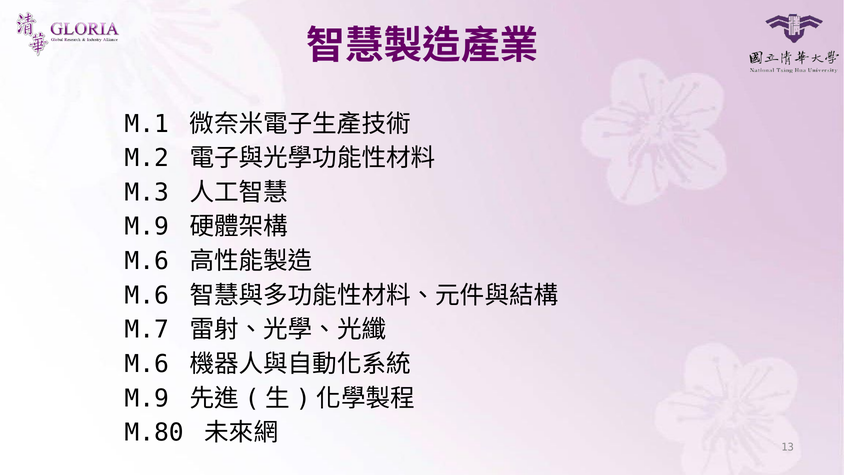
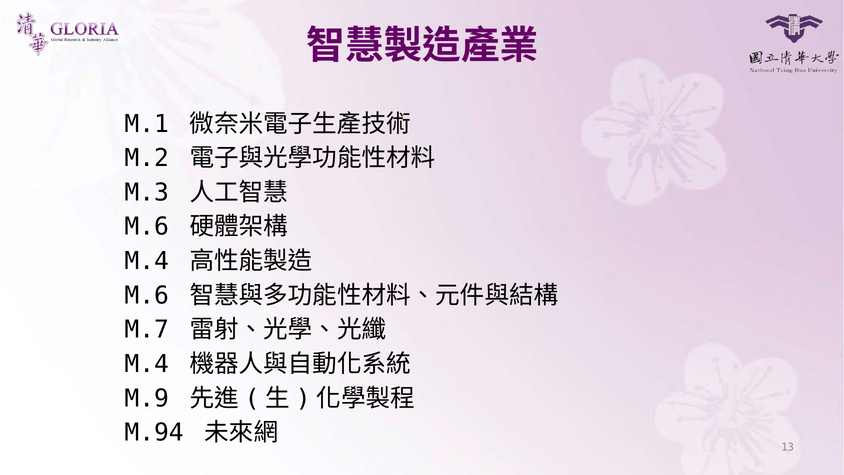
M.9: M.9 -> M.6 (147, 227)
M.6: M.6 -> M.4 (147, 261)
M.6: M.6 -> M.4 (147, 364)
M.80: M.80 -> M.94 (154, 432)
